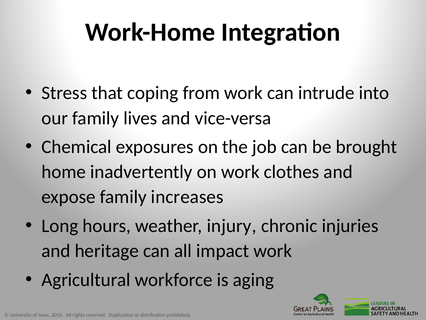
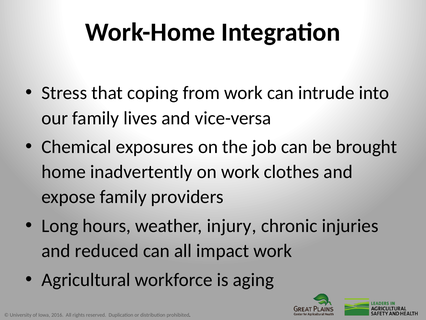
increases: increases -> providers (187, 197)
heritage: heritage -> reduced (107, 251)
